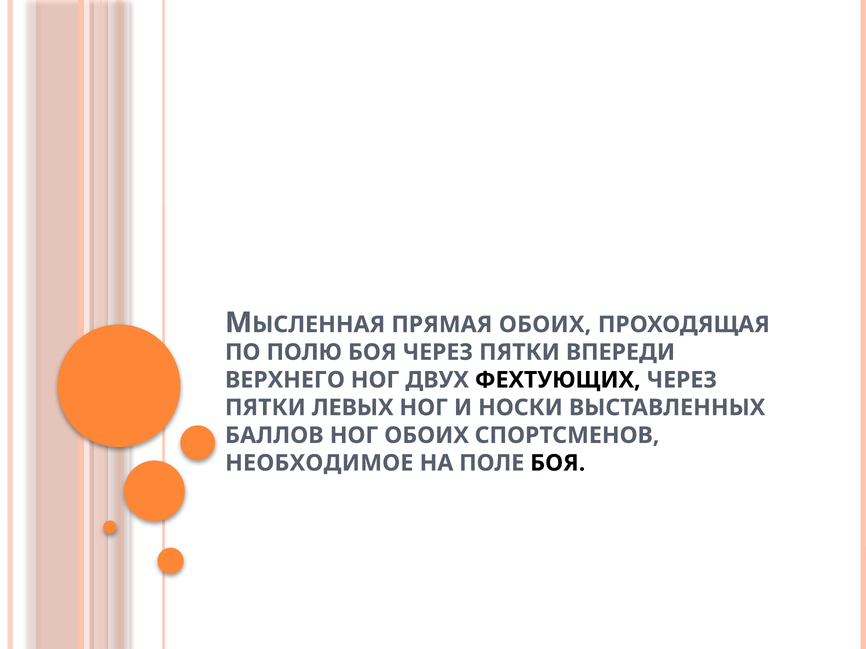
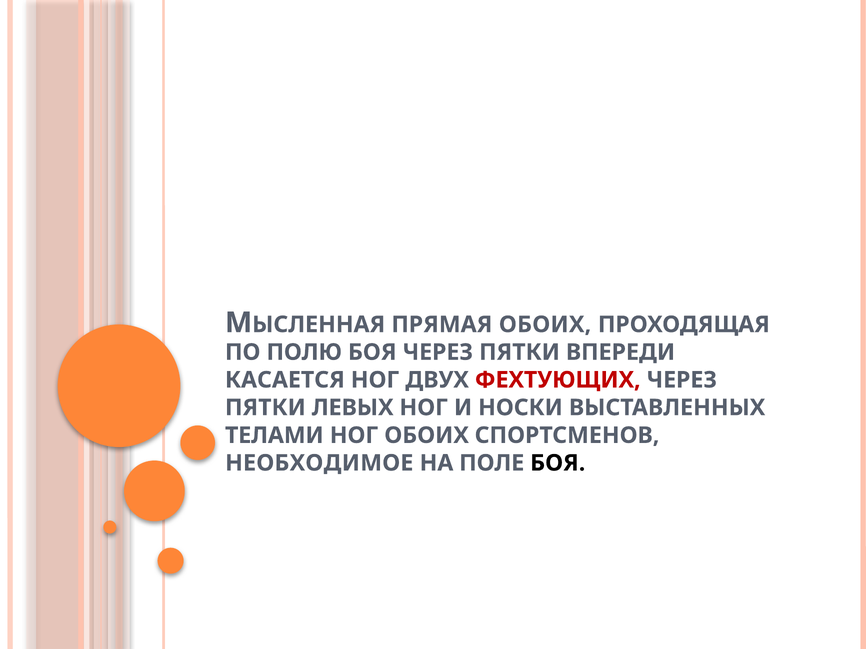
ВЕРХНЕГО: ВЕРХНЕГО -> КАСАЕТСЯ (285, 380)
ФЕХТУЮЩИХ colour: black -> red (558, 380)
БАЛЛОВ: БАЛЛОВ -> ТЕЛАМИ (274, 436)
